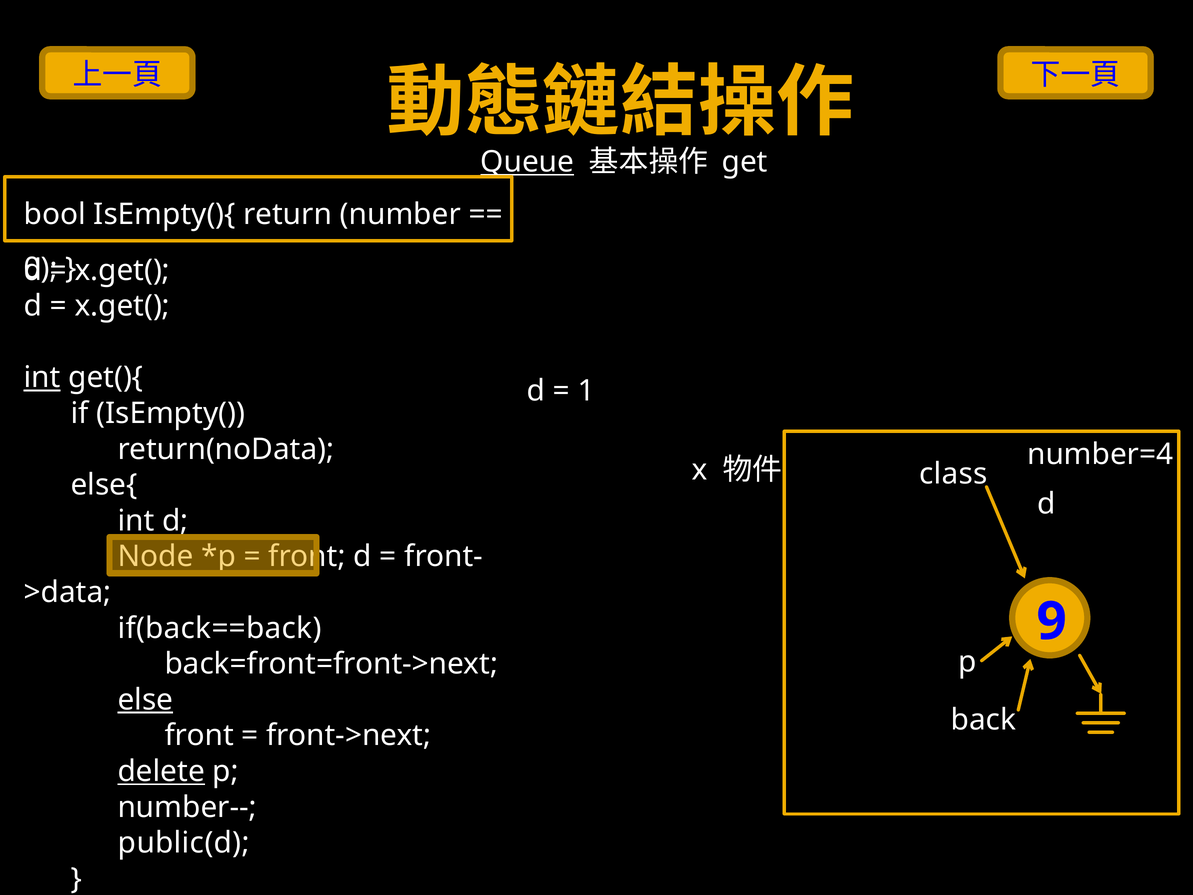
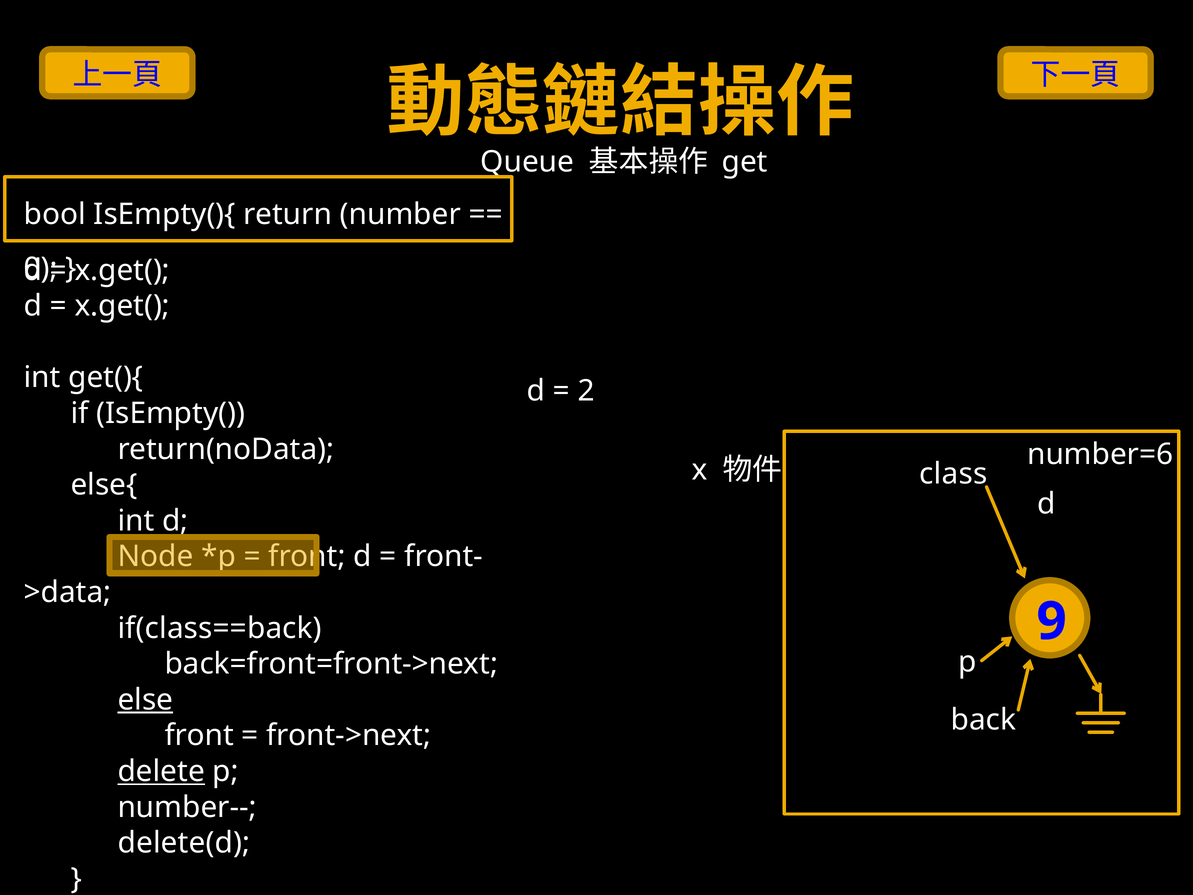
Queue underline: present -> none (527, 162)
int underline: present -> none (42, 377)
1: 1 -> 2 (586, 391)
number=4: number=4 -> number=6 (1100, 454)
if(back==back: if(back==back -> if(class==back (220, 628)
public(d: public(d -> delete(d (184, 843)
